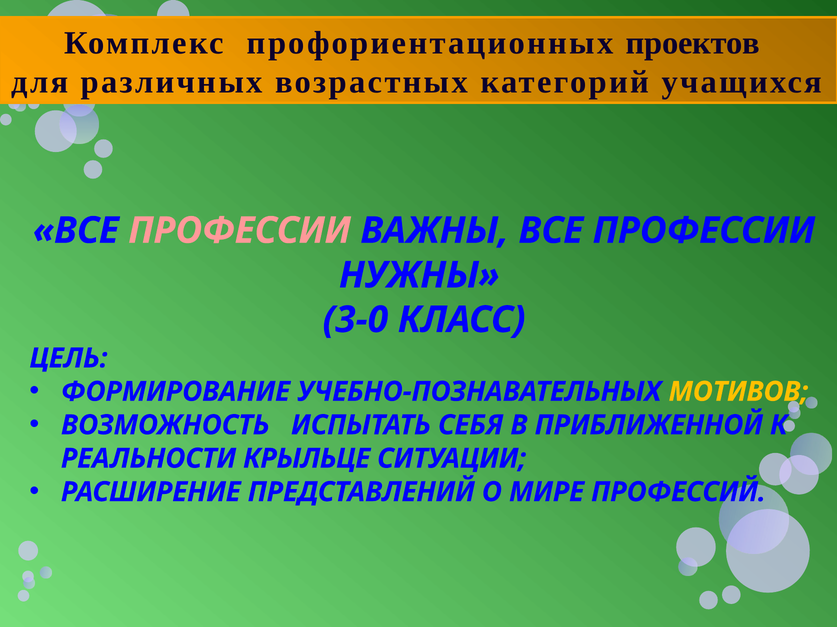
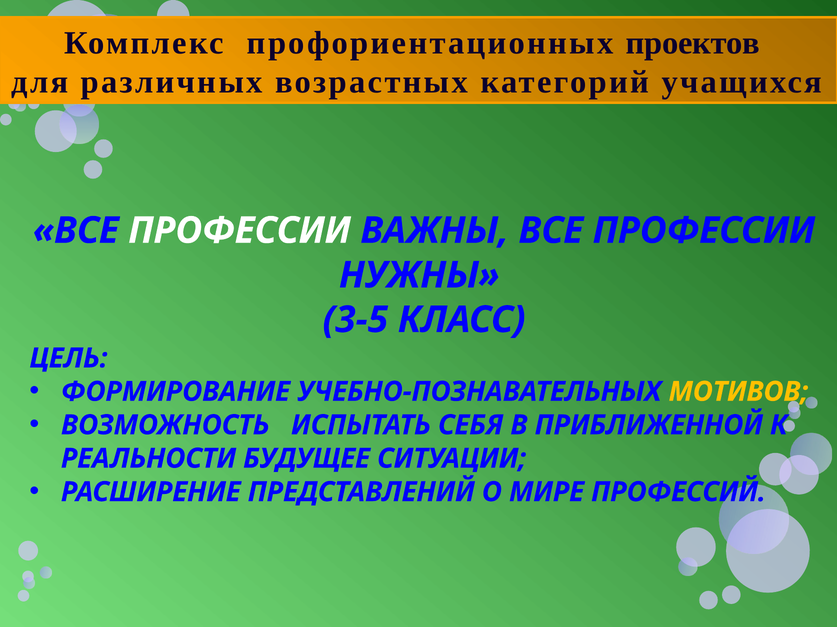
ПРОФЕССИИ colour: pink -> white (239, 231)
3-0: 3-0 -> 3-5 (355, 320)
КРЫЛЬЦЕ: КРЫЛЬЦЕ -> БУДУЩЕЕ (307, 459)
